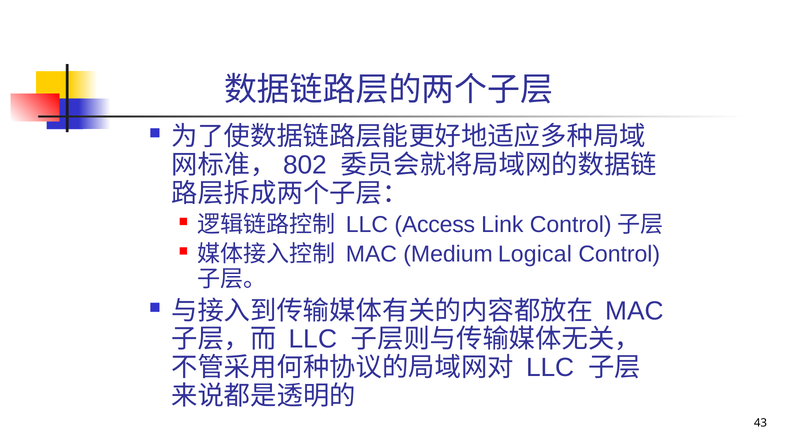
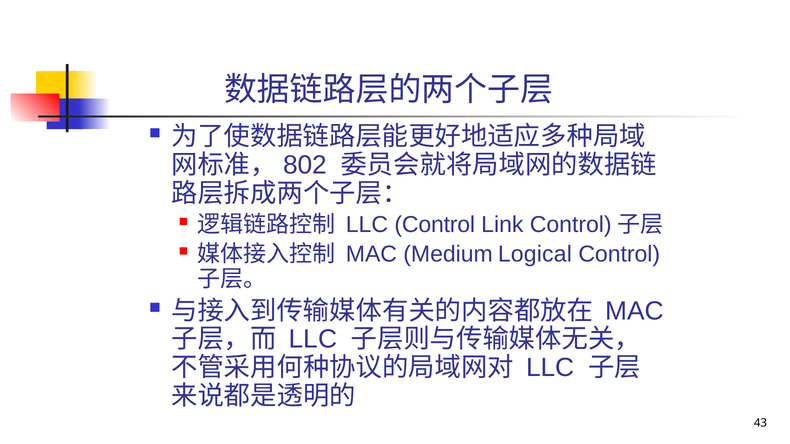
LLC Access: Access -> Control (435, 225)
